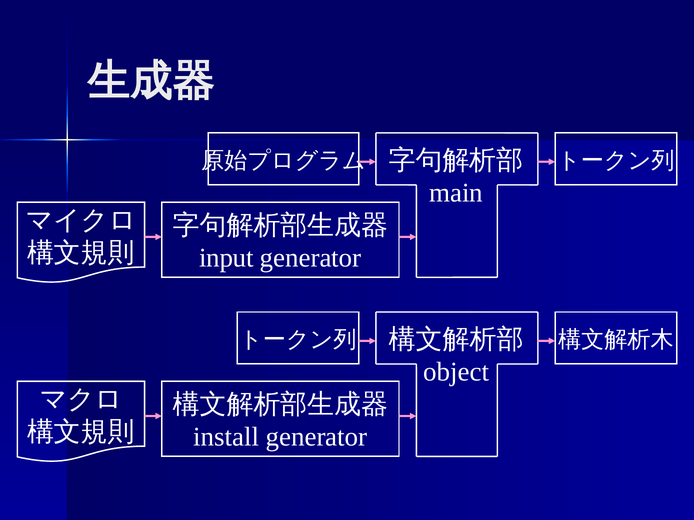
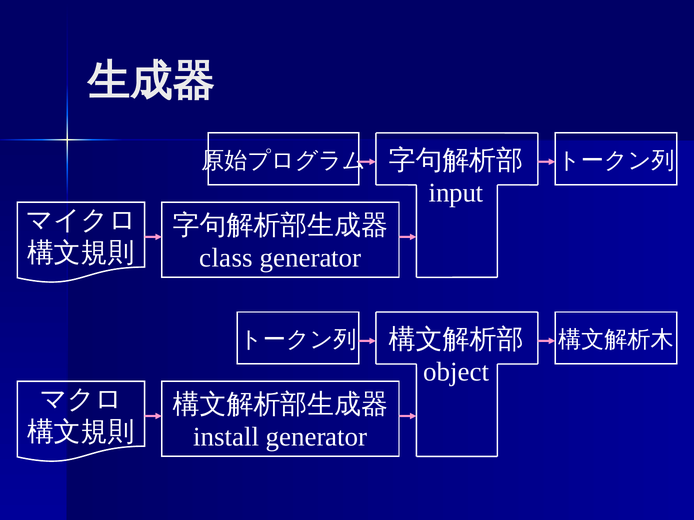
main: main -> input (456, 193)
input: input -> class (226, 258)
